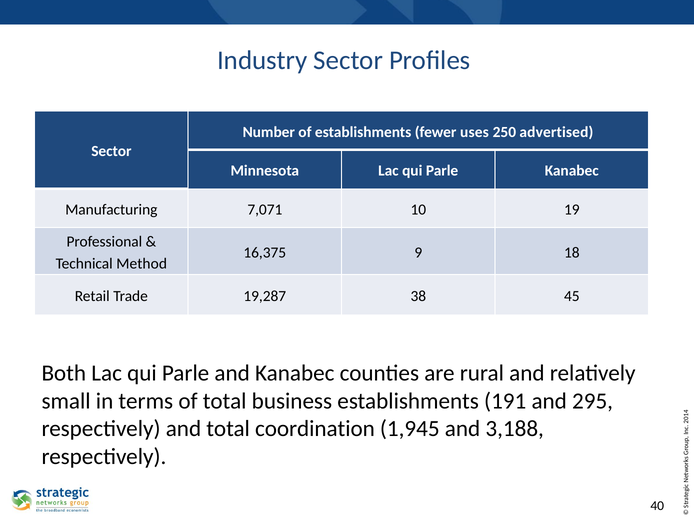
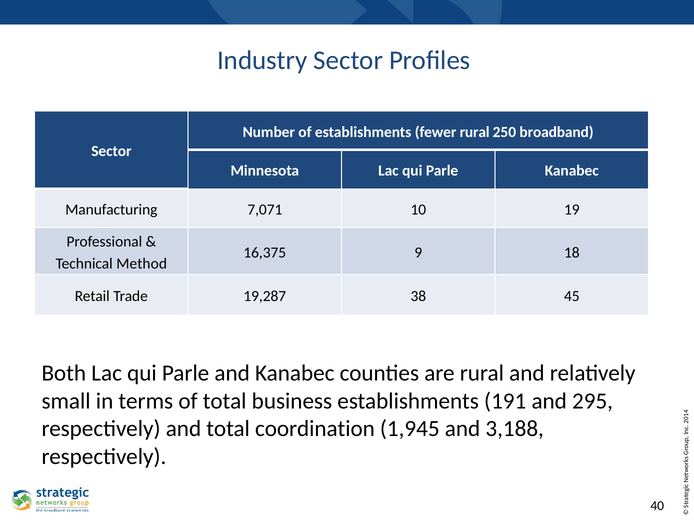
fewer uses: uses -> rural (475, 132)
advertised: advertised -> broadband (557, 132)
